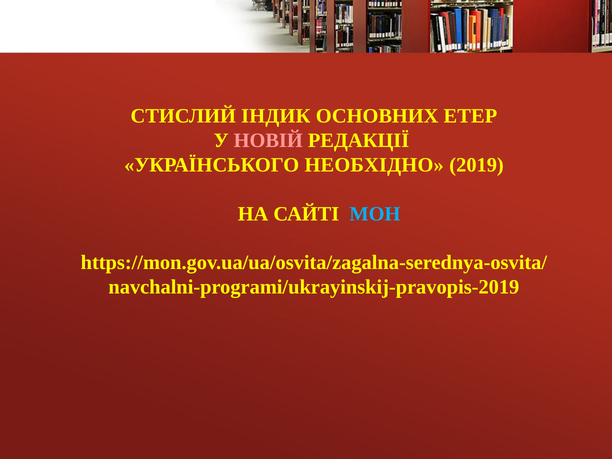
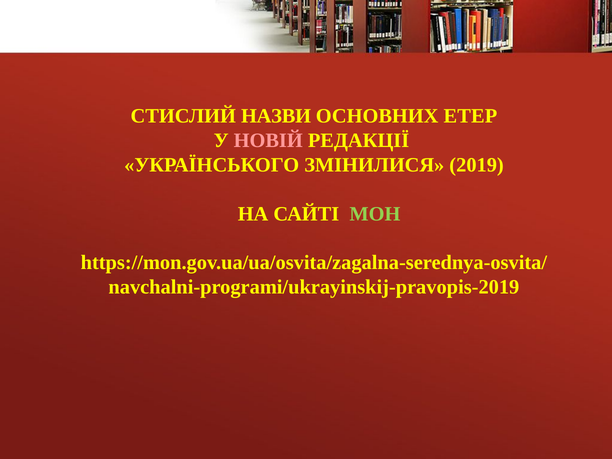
ІНДИК: ІНДИК -> НАЗВИ (276, 116)
НЕОБХІДНО: НЕОБХІДНО -> ЗМІНИЛИСЯ (374, 165)
МОН colour: light blue -> light green (375, 214)
